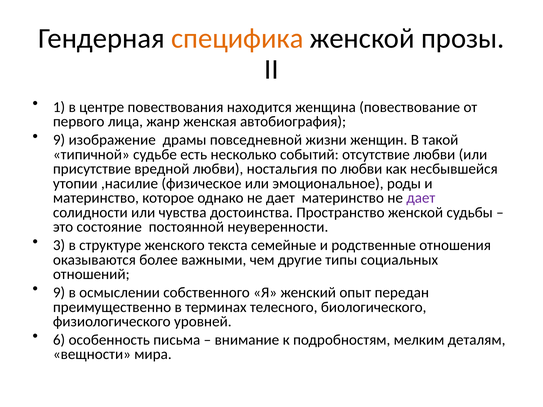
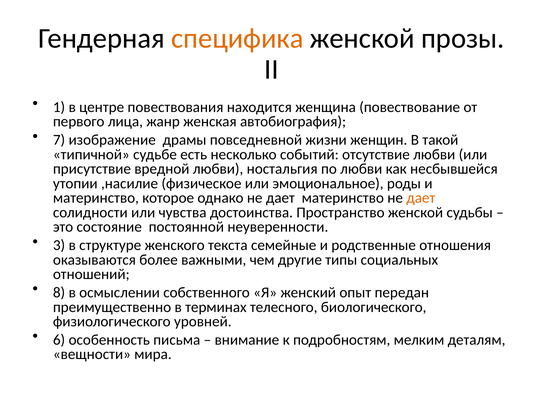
9: 9 -> 7 (59, 140)
дает colour: purple -> orange (421, 198)
9: 9 -> 8 (59, 293)
